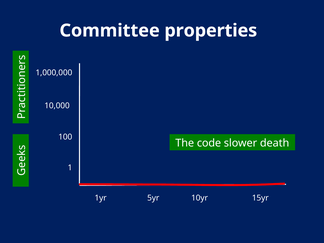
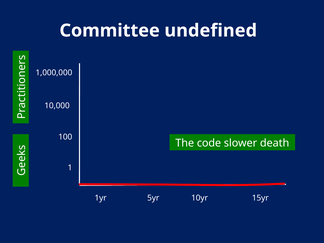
properties: properties -> undefined (211, 31)
